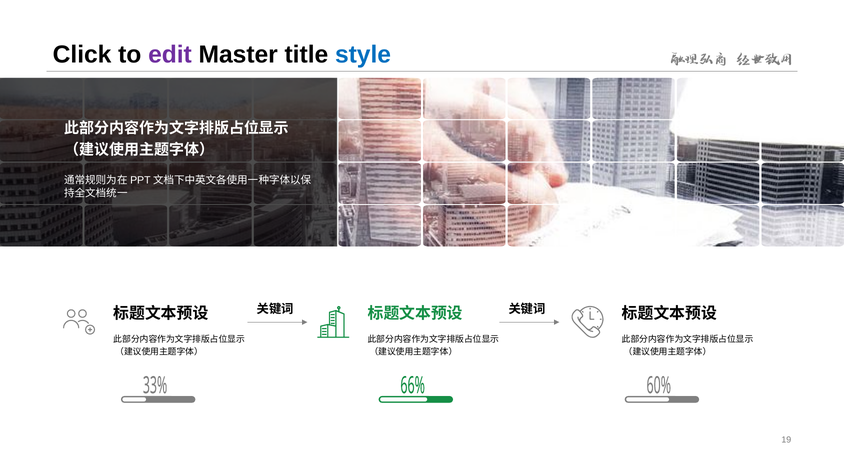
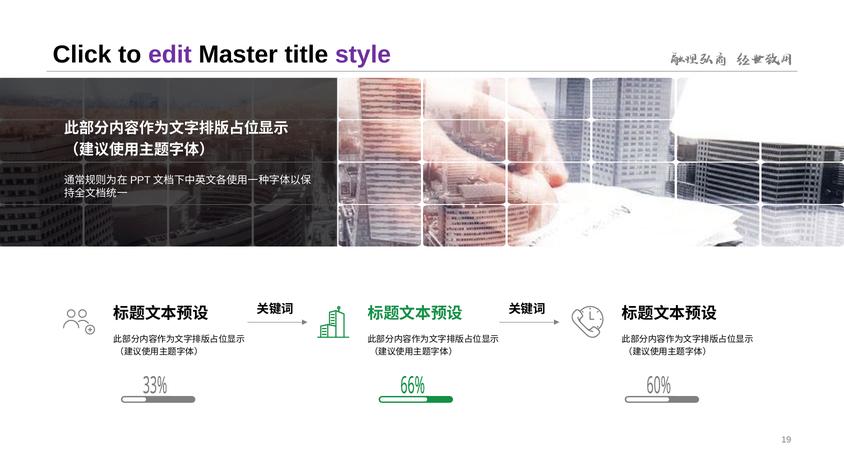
style colour: blue -> purple (363, 55)
